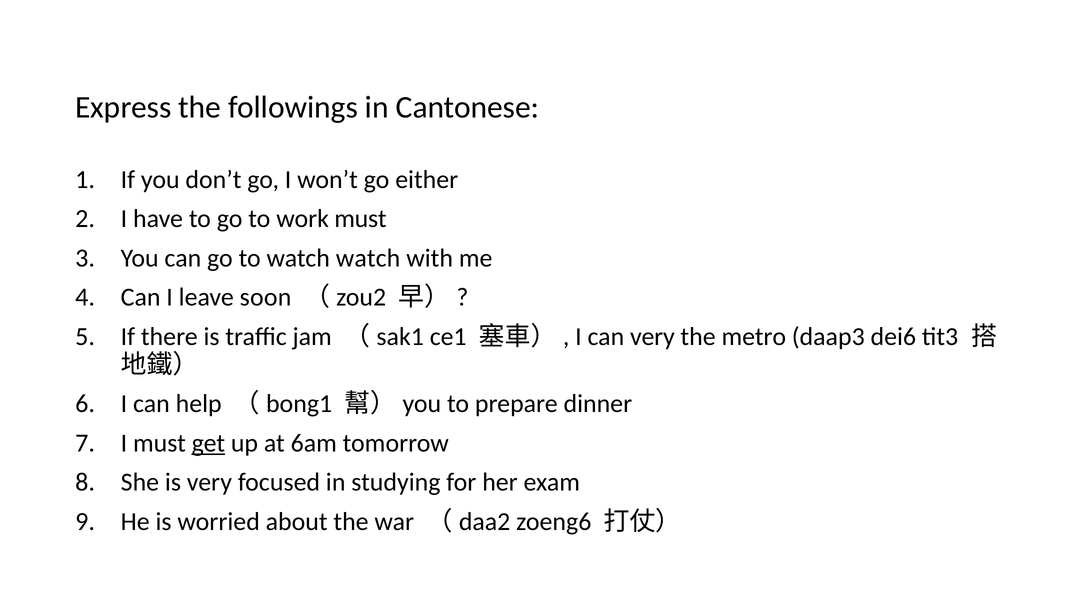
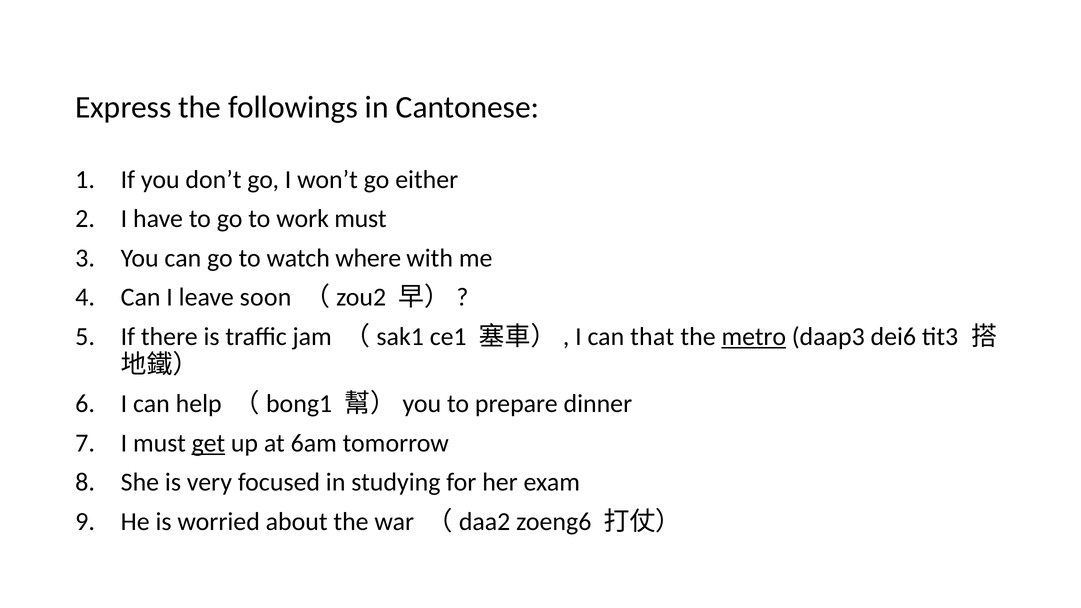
watch watch: watch -> where (368, 258)
can very: very -> that (652, 337)
metro underline: none -> present (754, 337)
